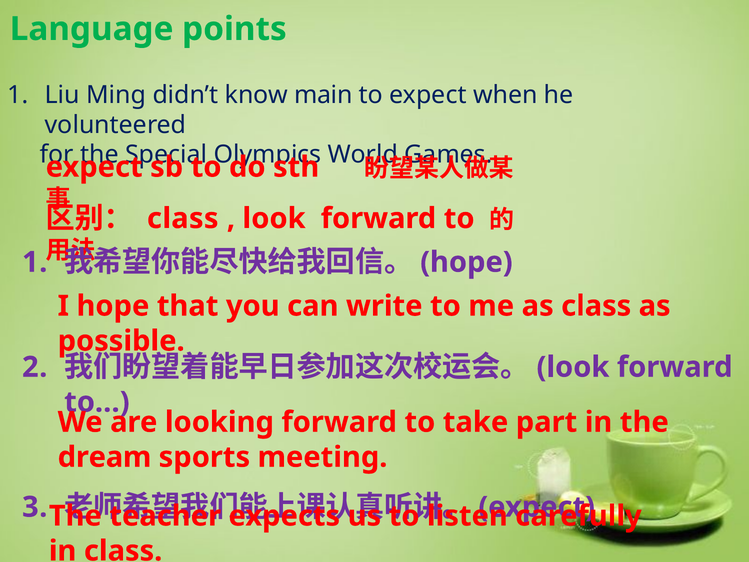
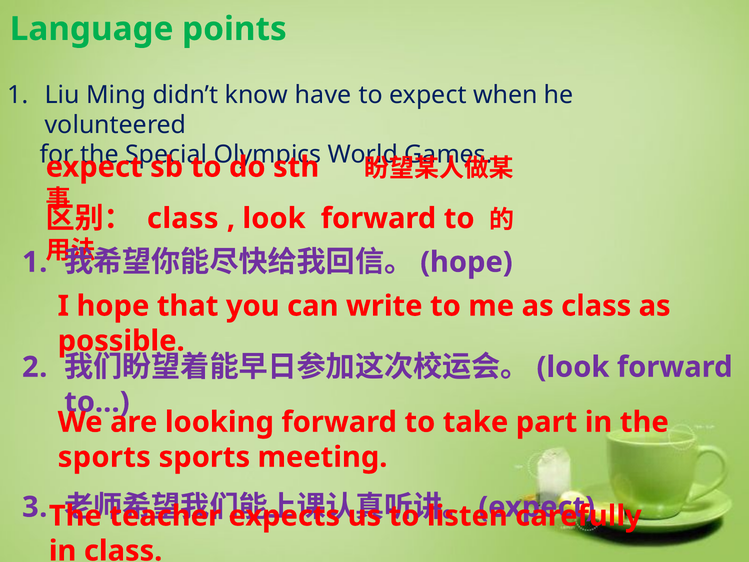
main: main -> have (323, 95)
dream: dream -> sports (104, 457)
